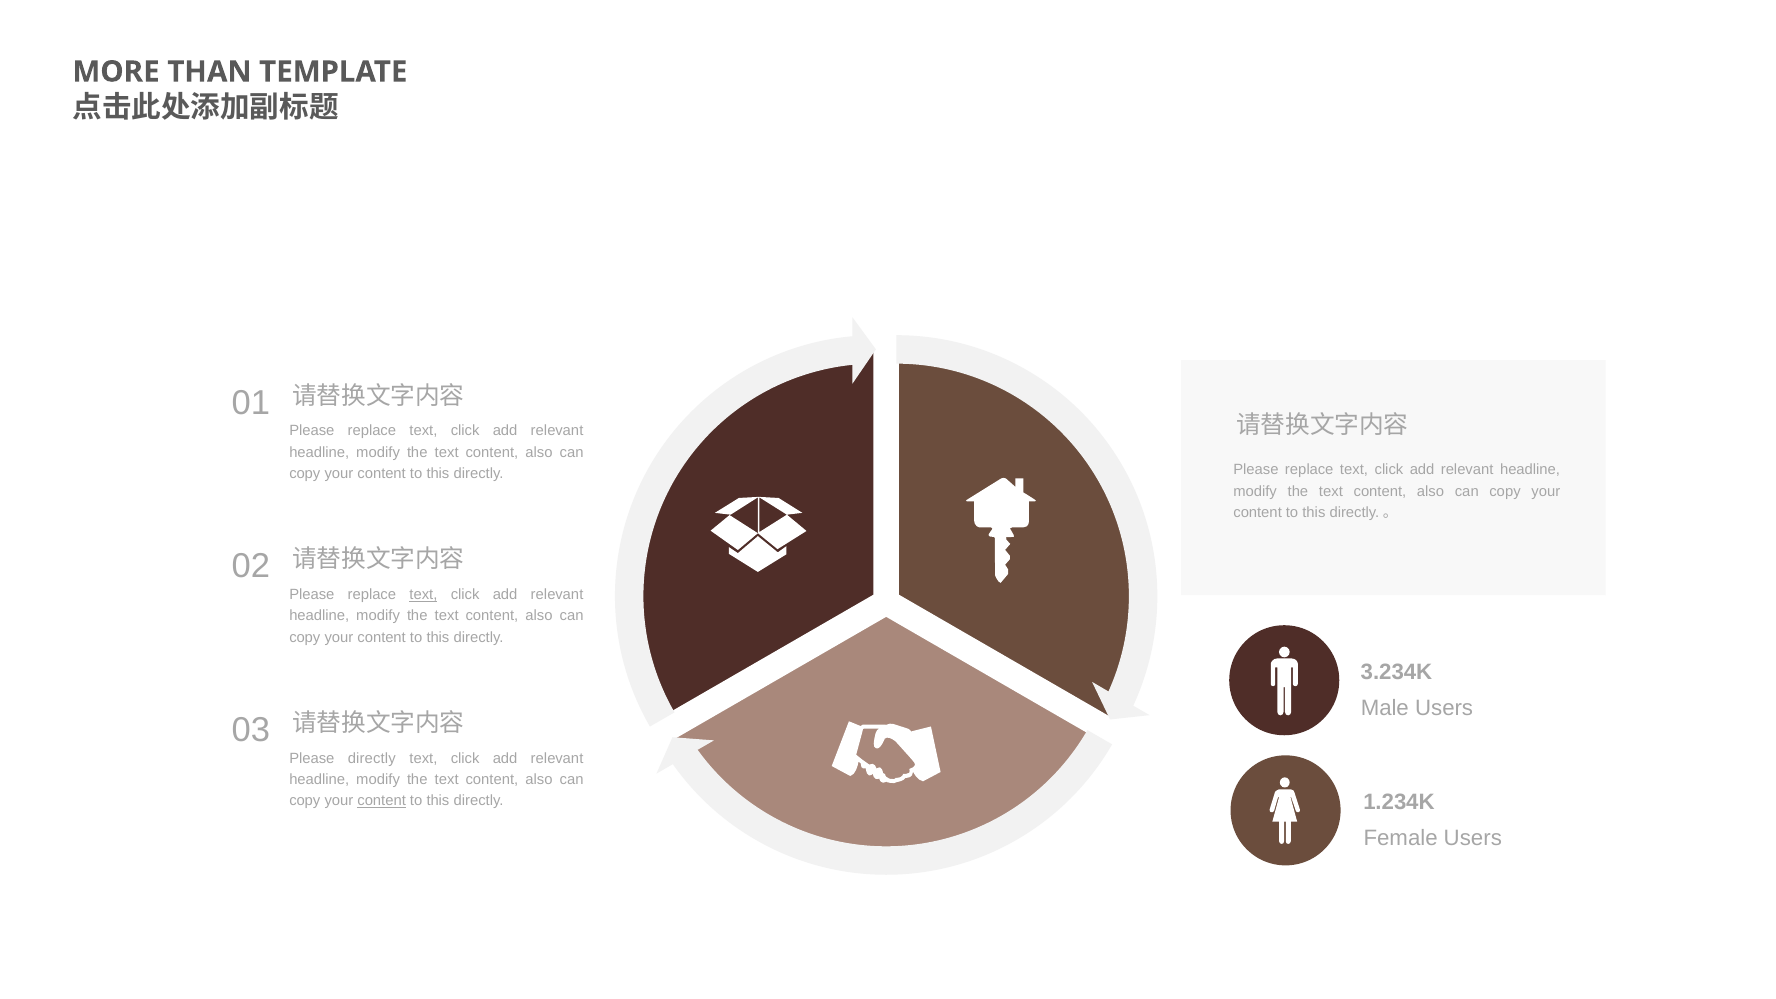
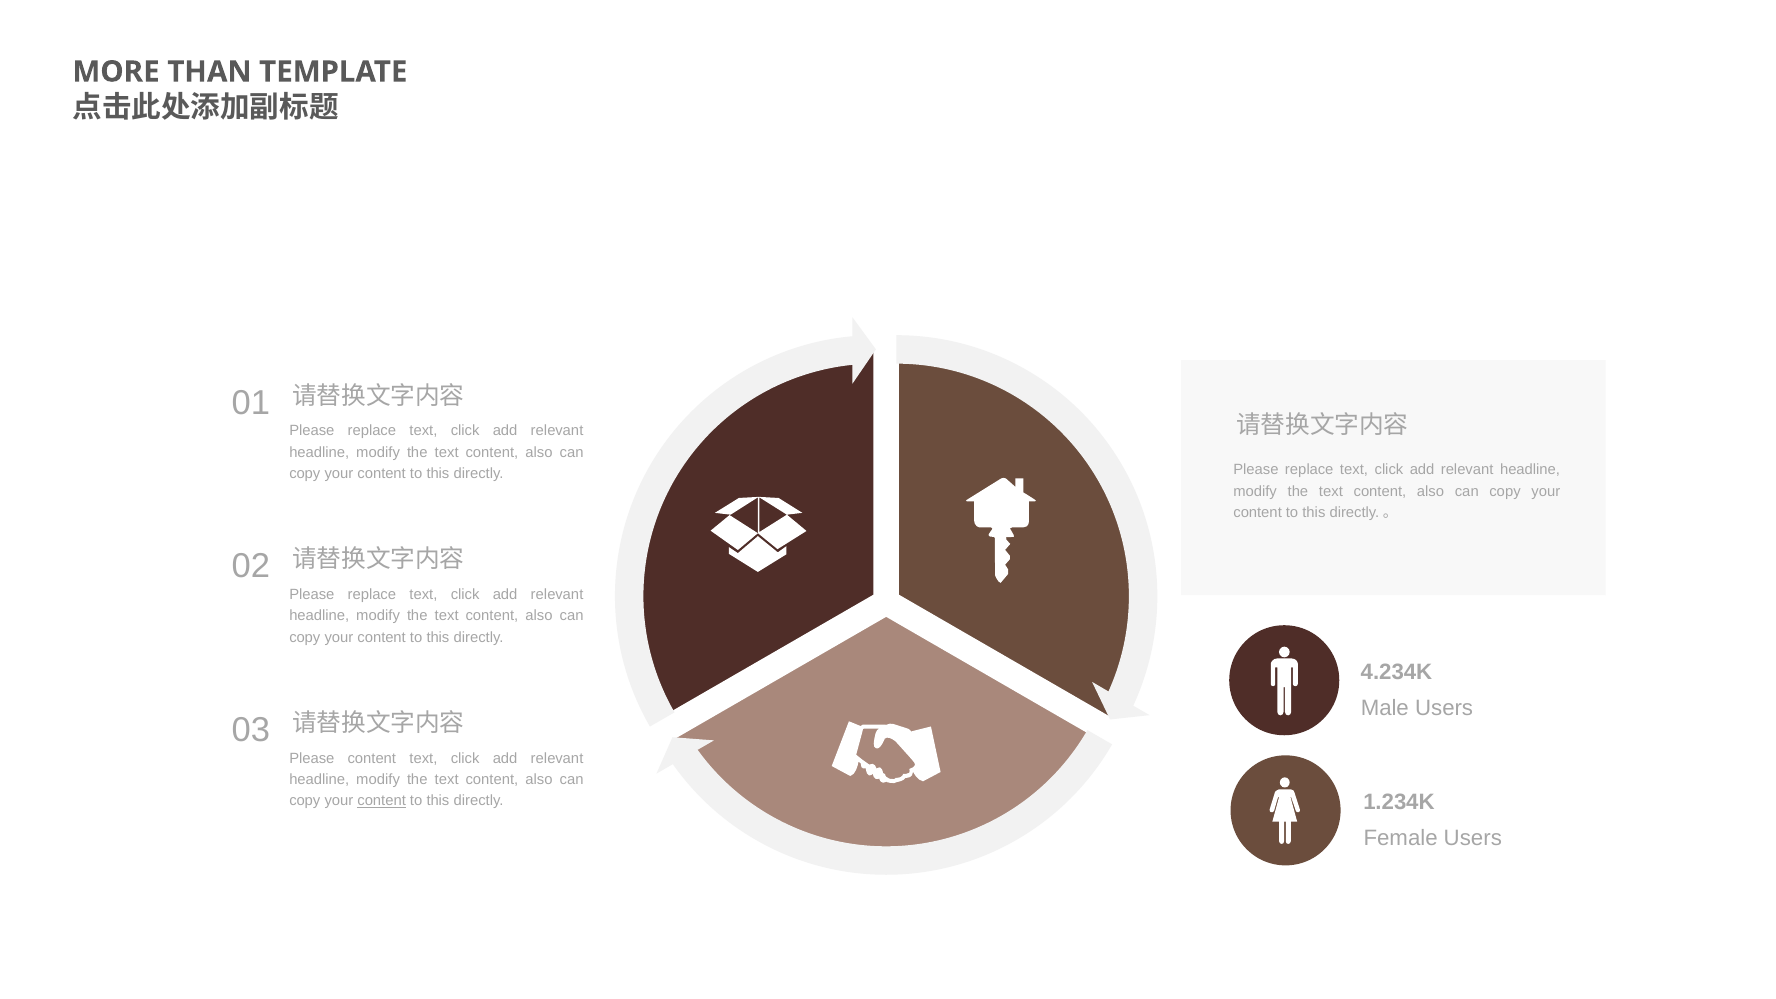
text underline: present -> none (423, 595)
3.234K: 3.234K -> 4.234K (1396, 672)
Please directly: directly -> content (372, 758)
